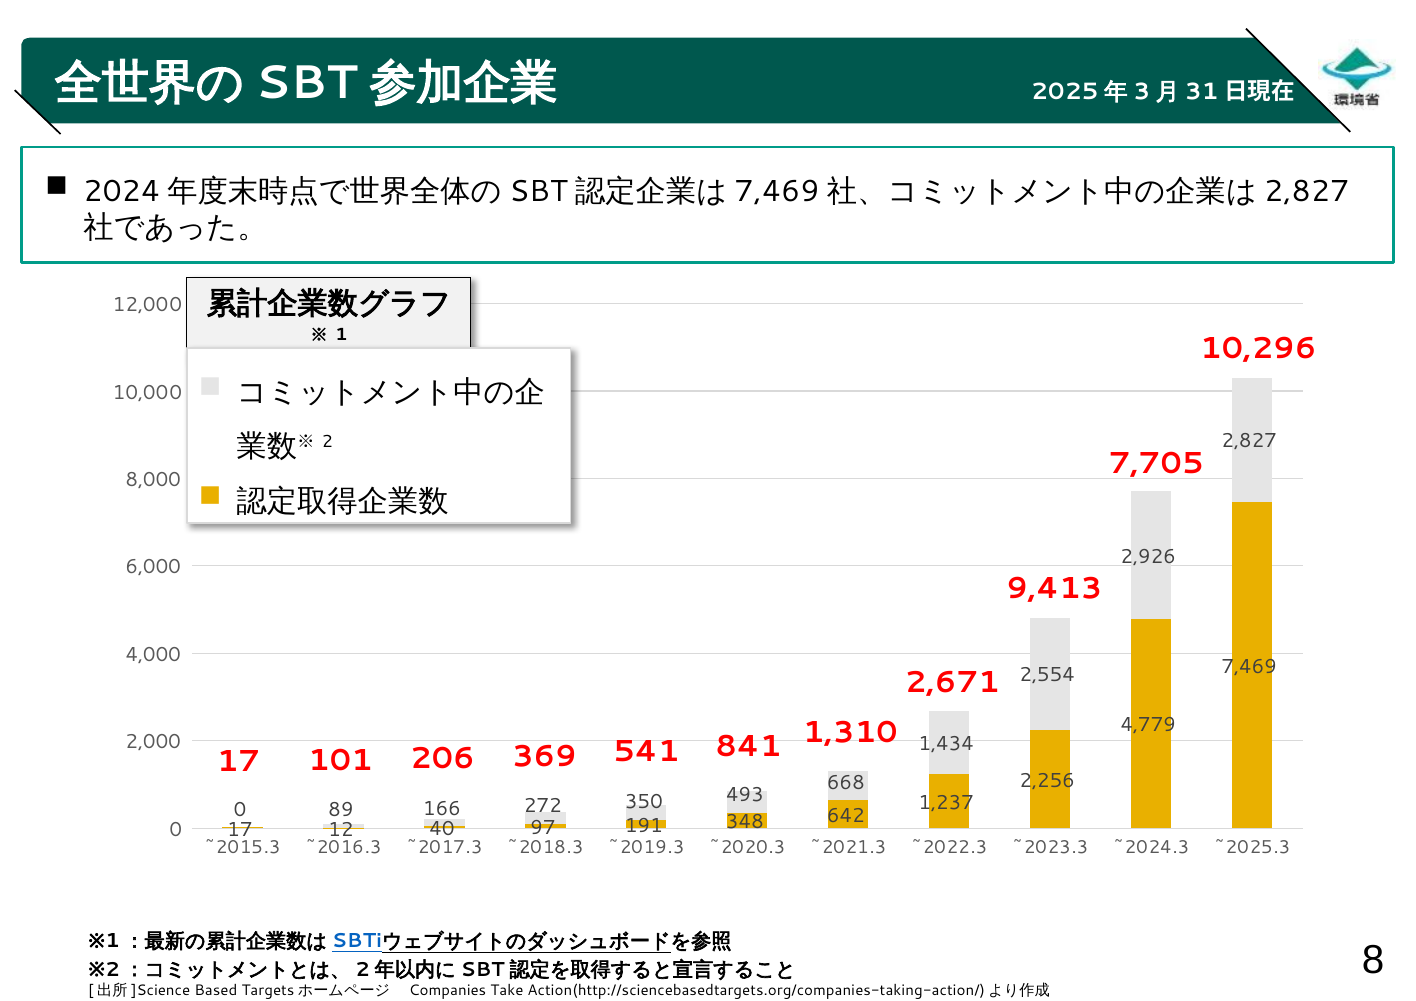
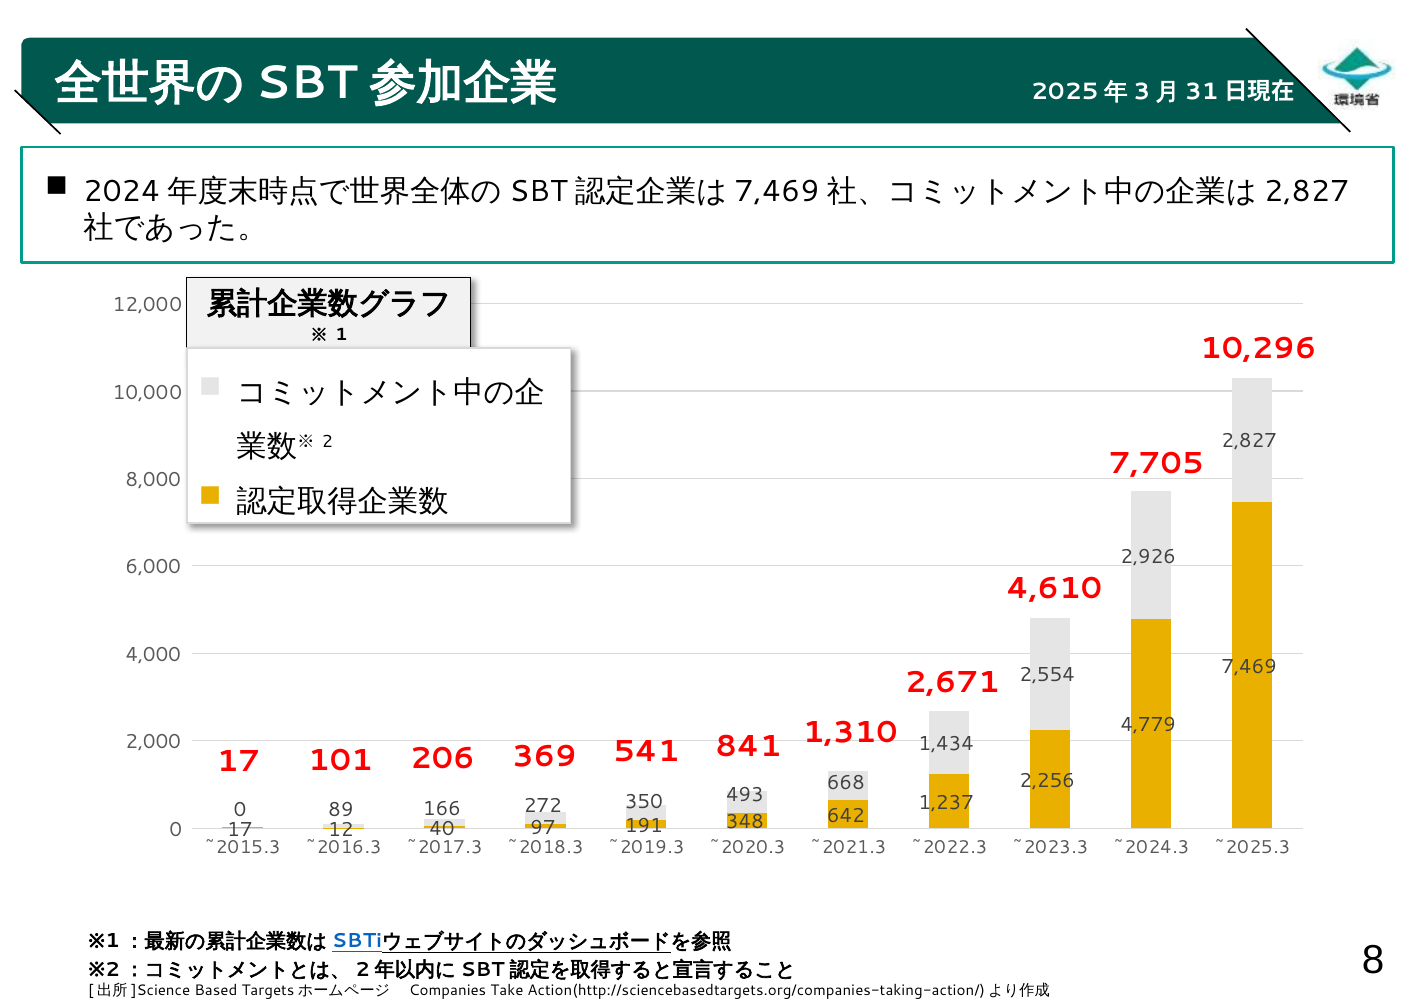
9,413: 9,413 -> 4,610 (1054, 588)
